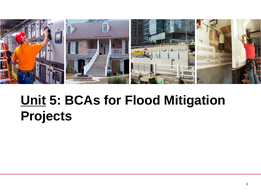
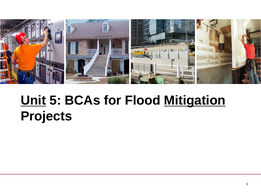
Mitigation underline: none -> present (195, 100)
